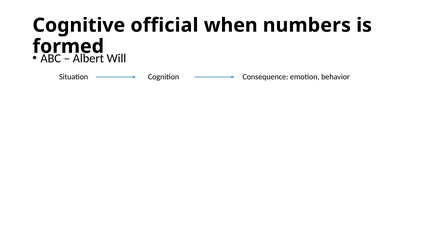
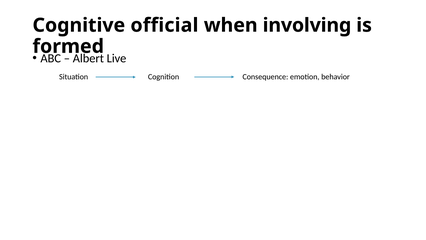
numbers: numbers -> involving (307, 25)
Will: Will -> Live (116, 58)
